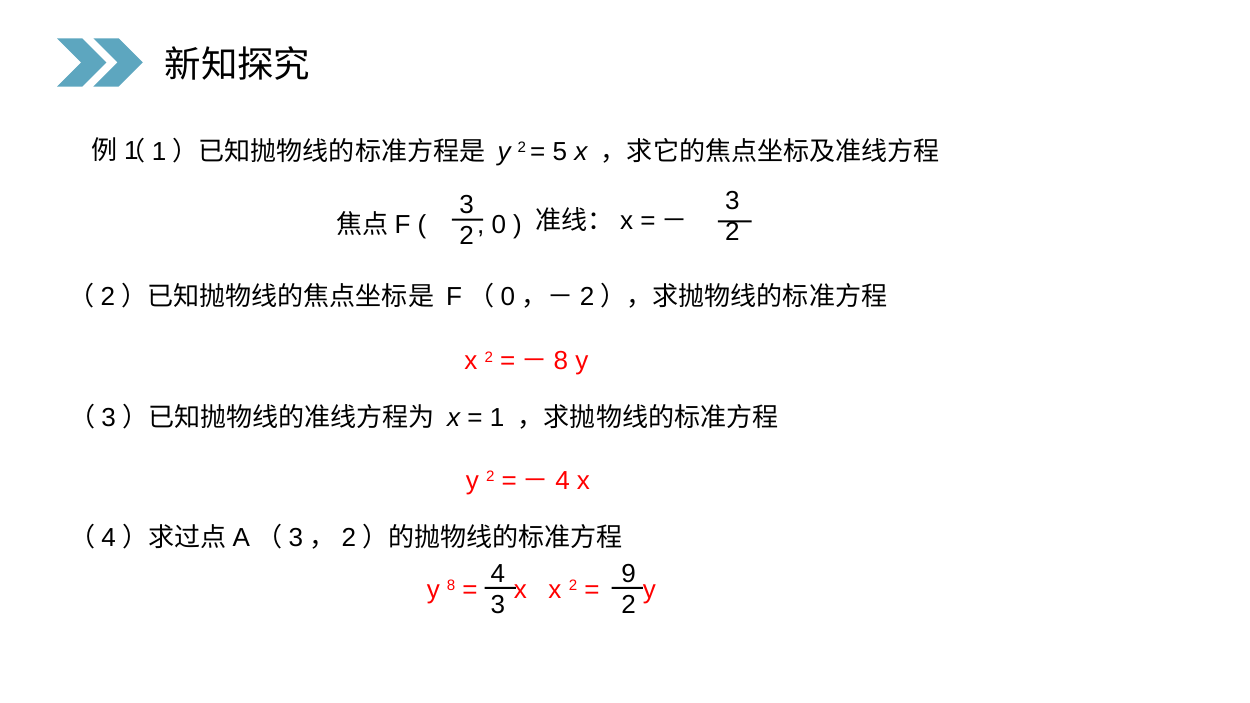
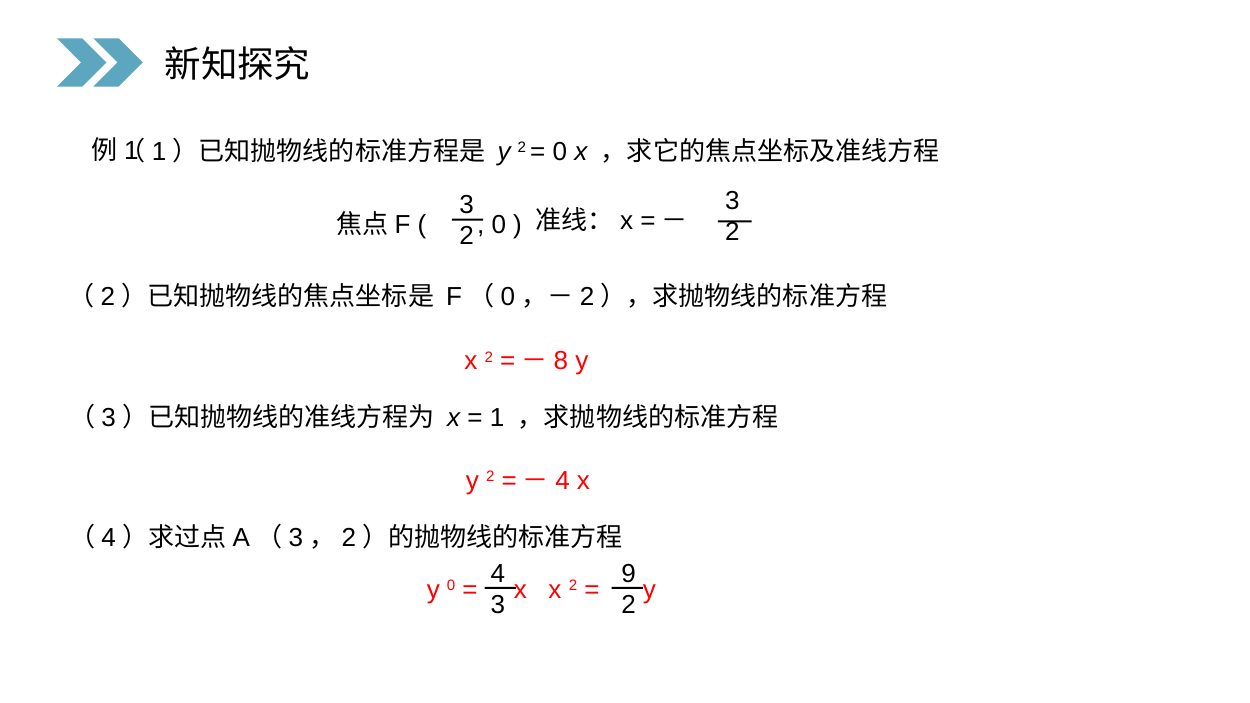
5: 5 -> 0 (560, 152)
y 8: 8 -> 0 (451, 585)
